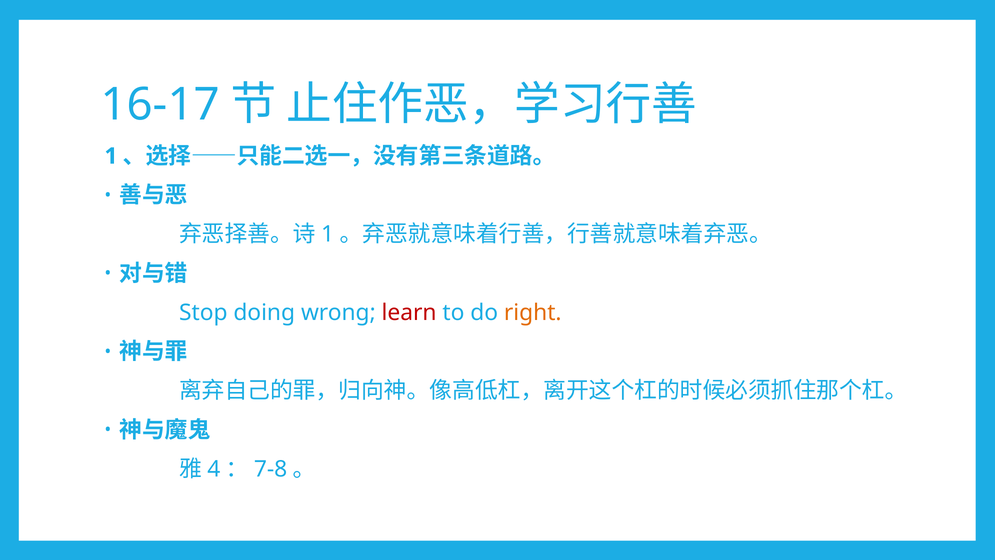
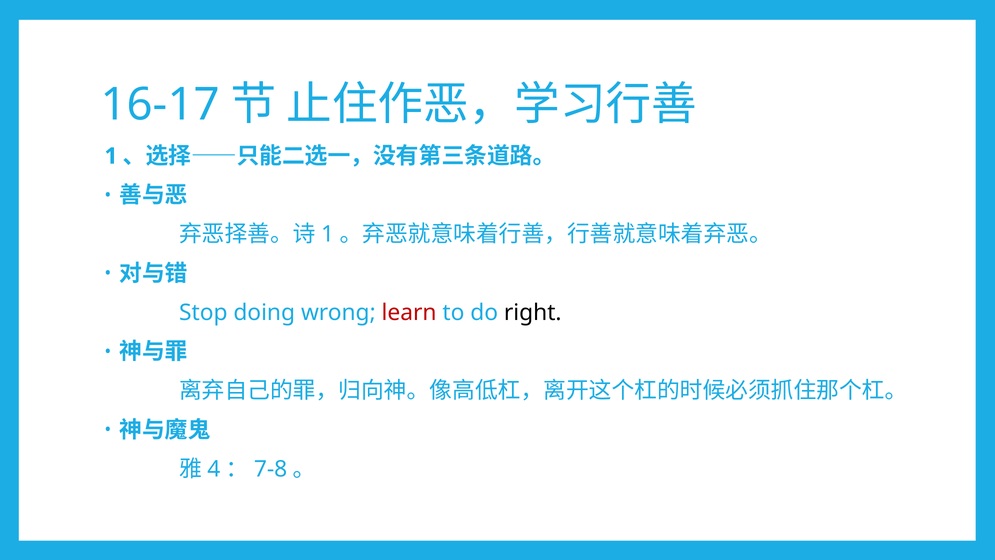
right colour: orange -> black (533, 312)
